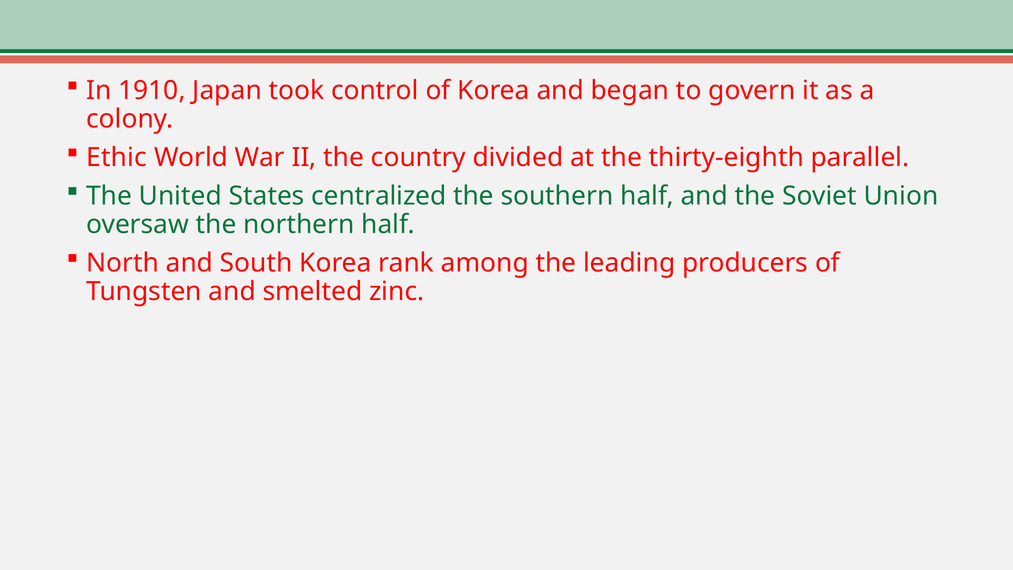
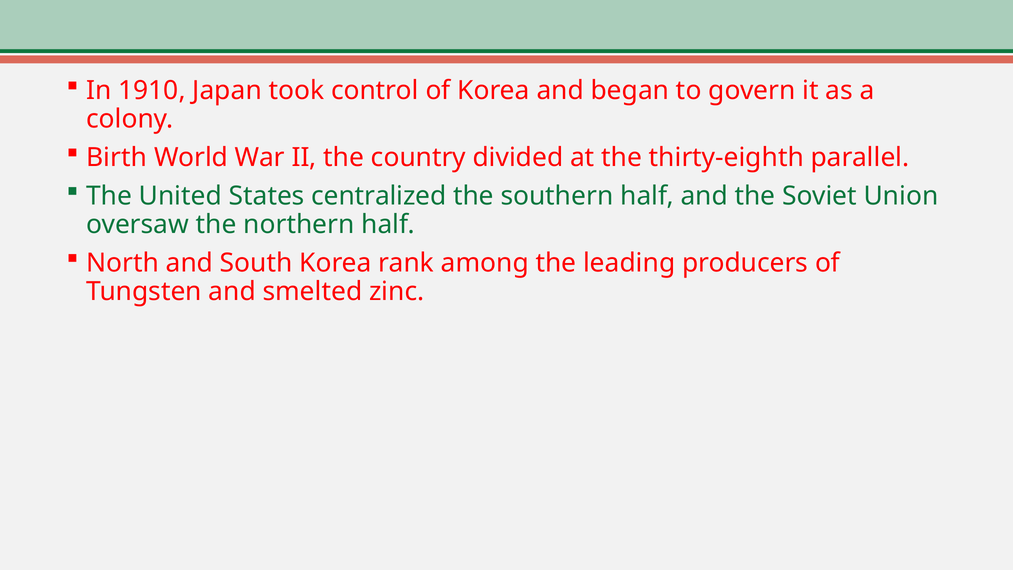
Ethic: Ethic -> Birth (117, 157)
